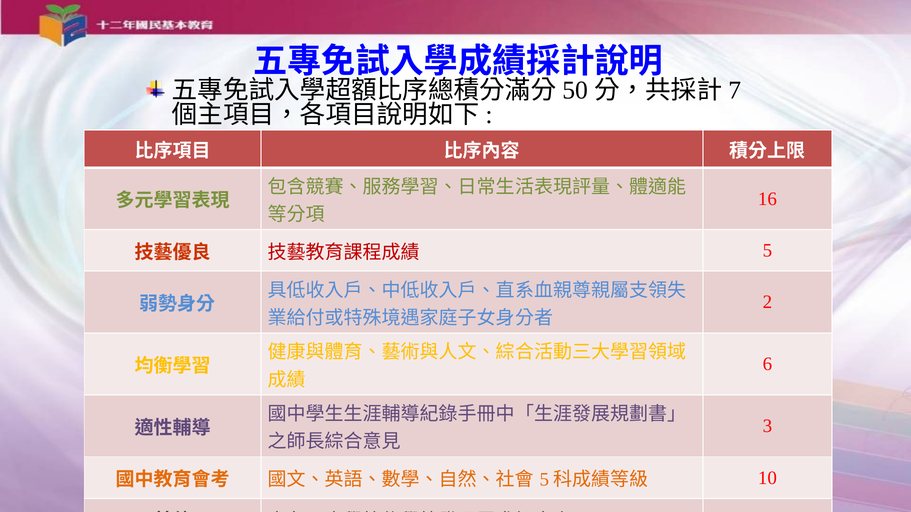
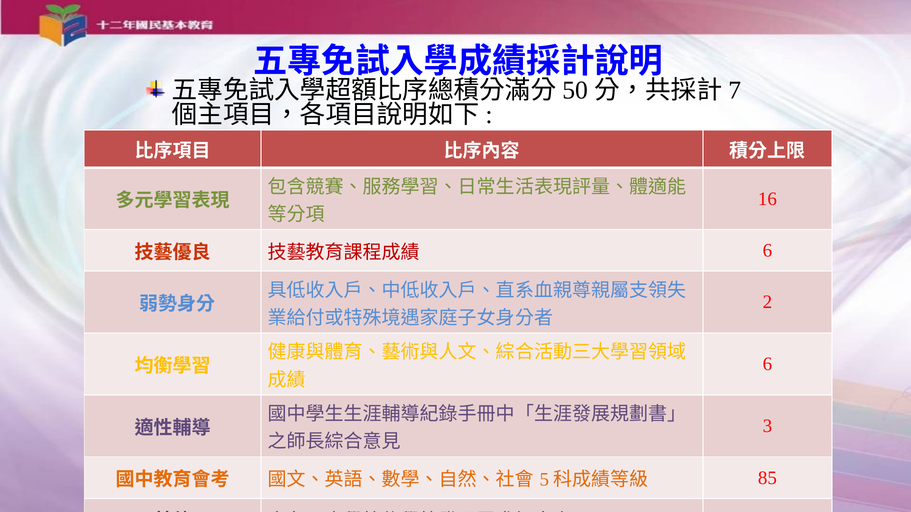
5: 5 -> 6 (767, 251)
10: 10 -> 85 (767, 478)
